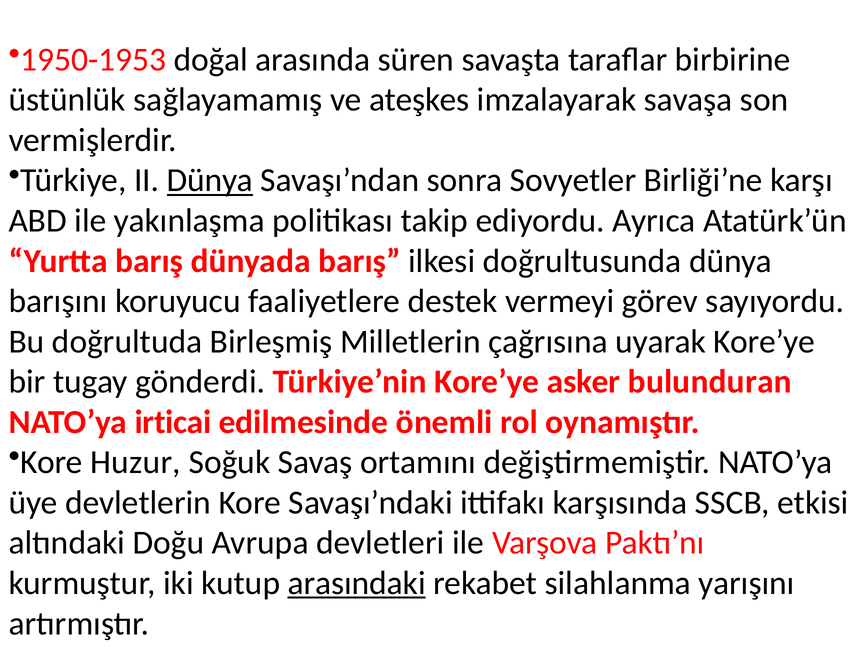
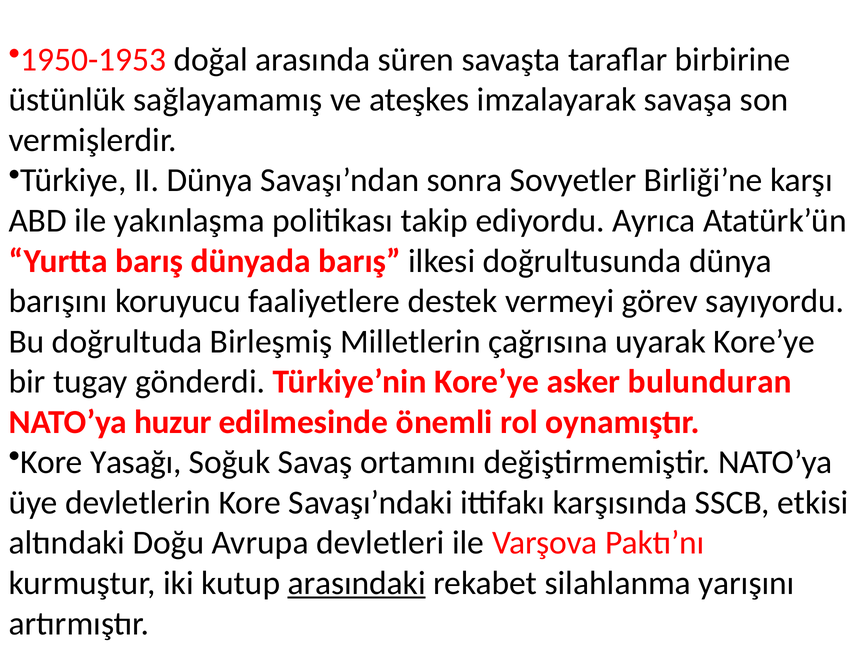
Dünya underline: present -> none (210, 180)
irticai: irticai -> huzur (173, 422)
Huzur: Huzur -> Yasağı (136, 463)
